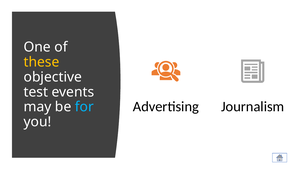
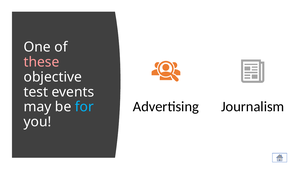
these colour: yellow -> pink (42, 62)
